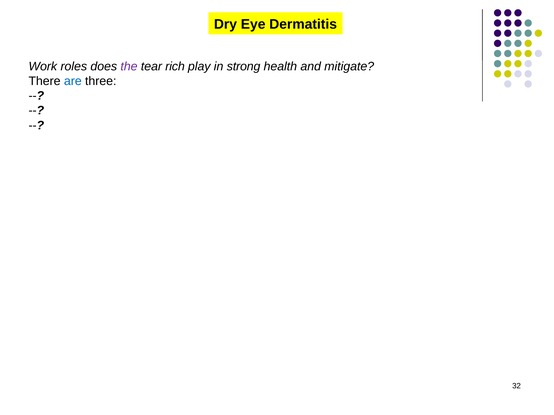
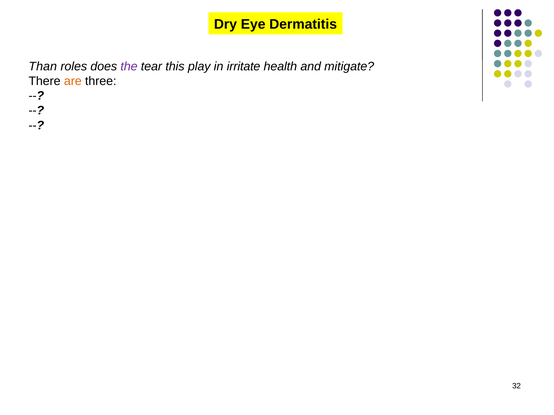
Work: Work -> Than (43, 66)
rich: rich -> this (175, 66)
strong: strong -> irritate (244, 66)
are colour: blue -> orange (73, 81)
